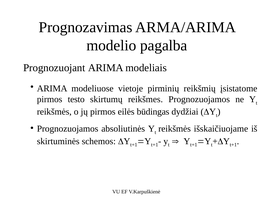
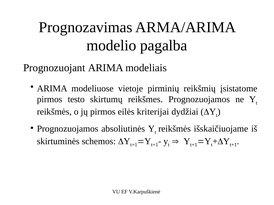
būdingas: būdingas -> kriterijai (153, 112)
